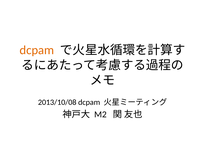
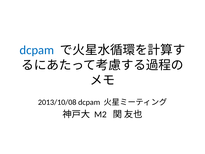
dcpam colour: orange -> blue (37, 50)
